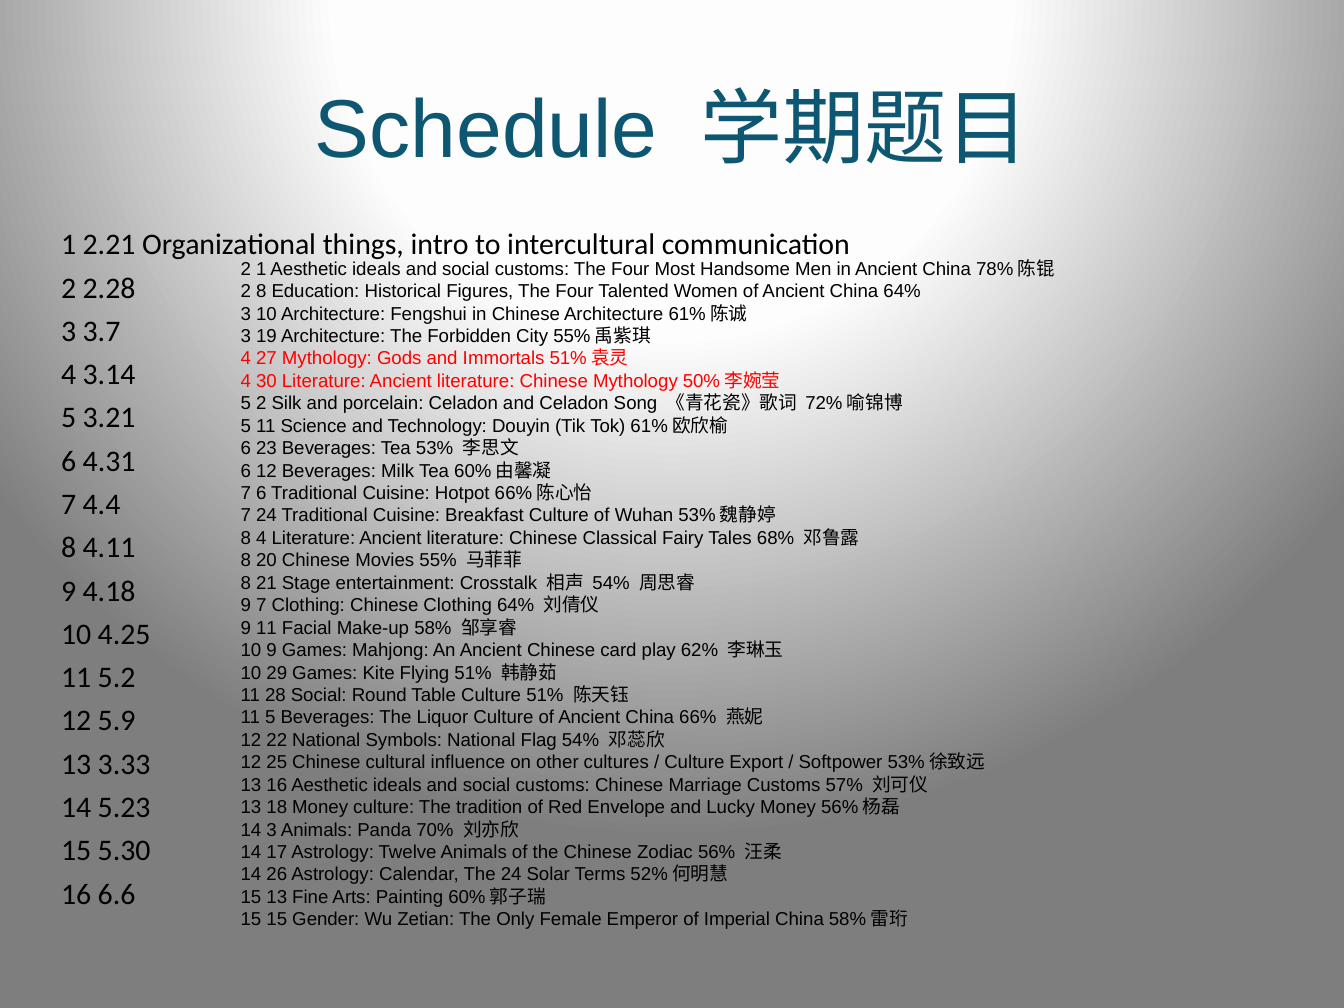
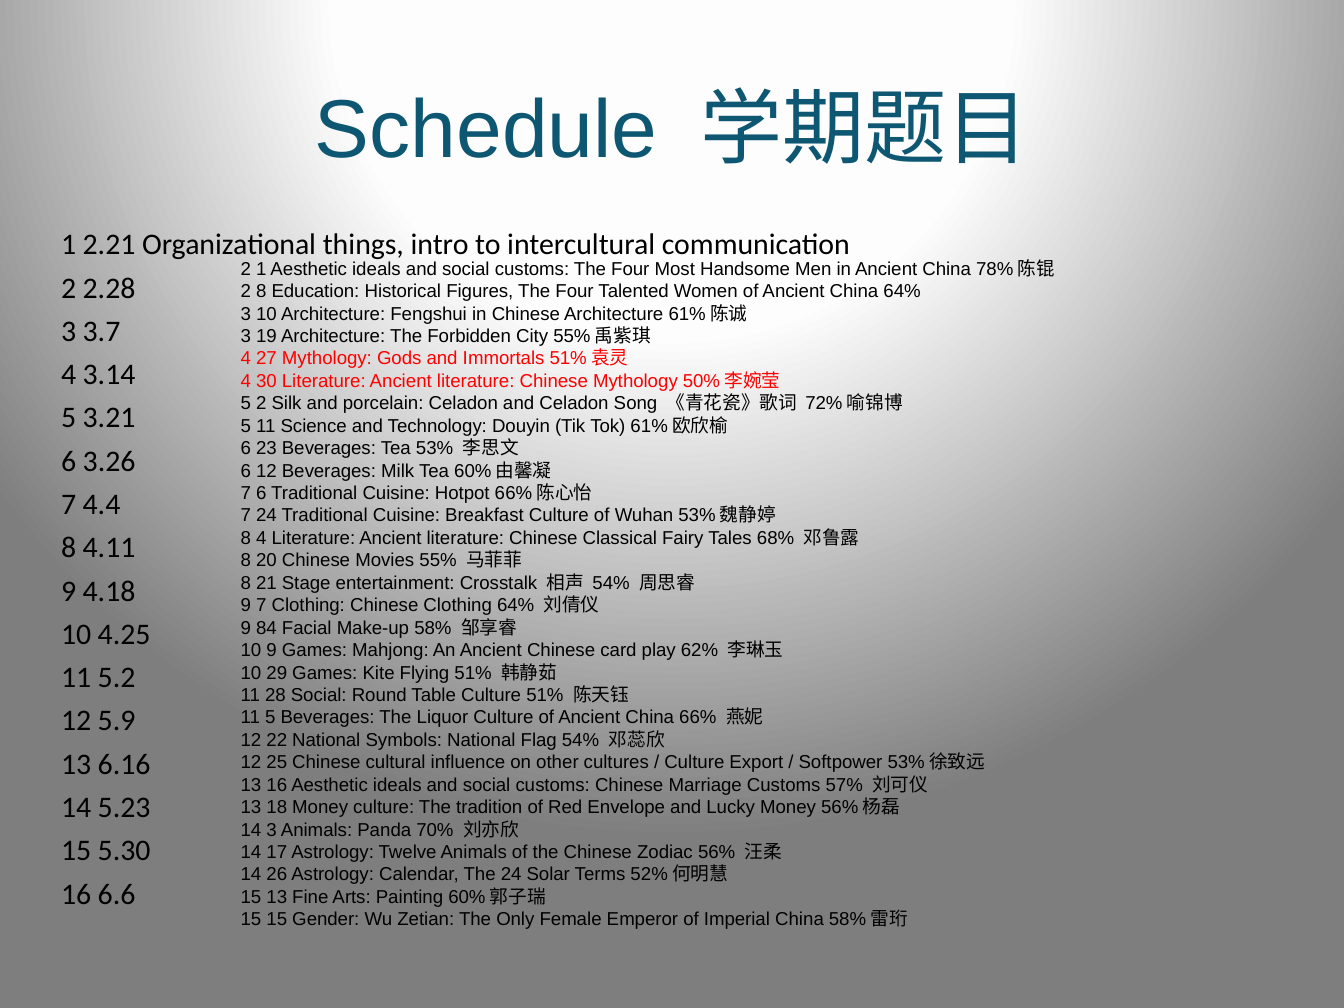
4.31: 4.31 -> 3.26 (109, 461)
9 11: 11 -> 84 (266, 628)
3.33: 3.33 -> 6.16 (124, 764)
